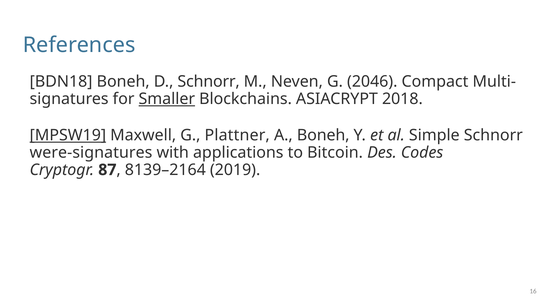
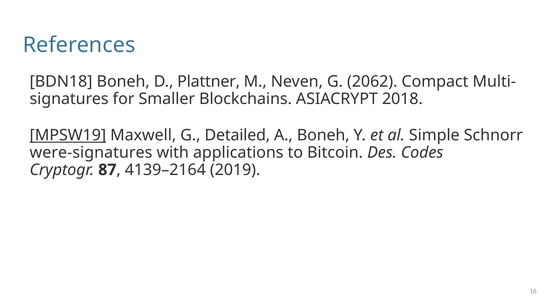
D Schnorr: Schnorr -> Plattner (209, 82)
2046: 2046 -> 2062 (372, 82)
Smaller underline: present -> none (167, 99)
Plattner: Plattner -> Detailed (237, 135)
8139–2164: 8139–2164 -> 4139–2164 (165, 170)
